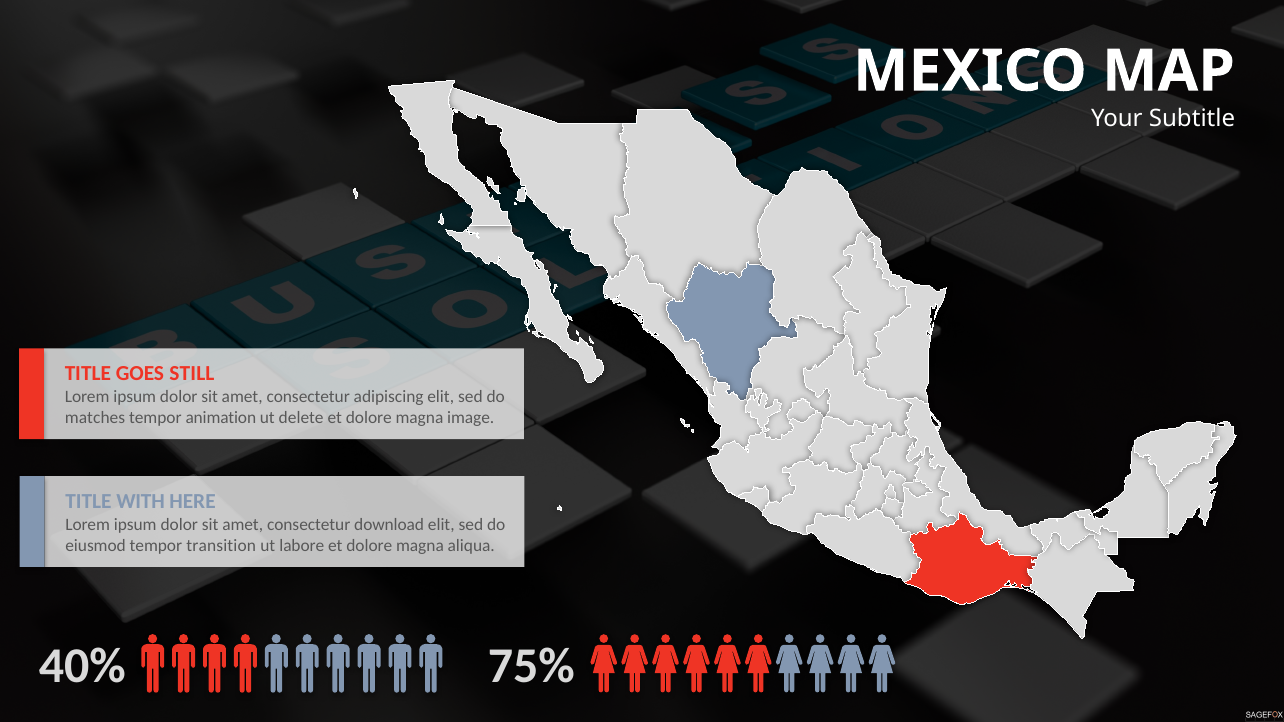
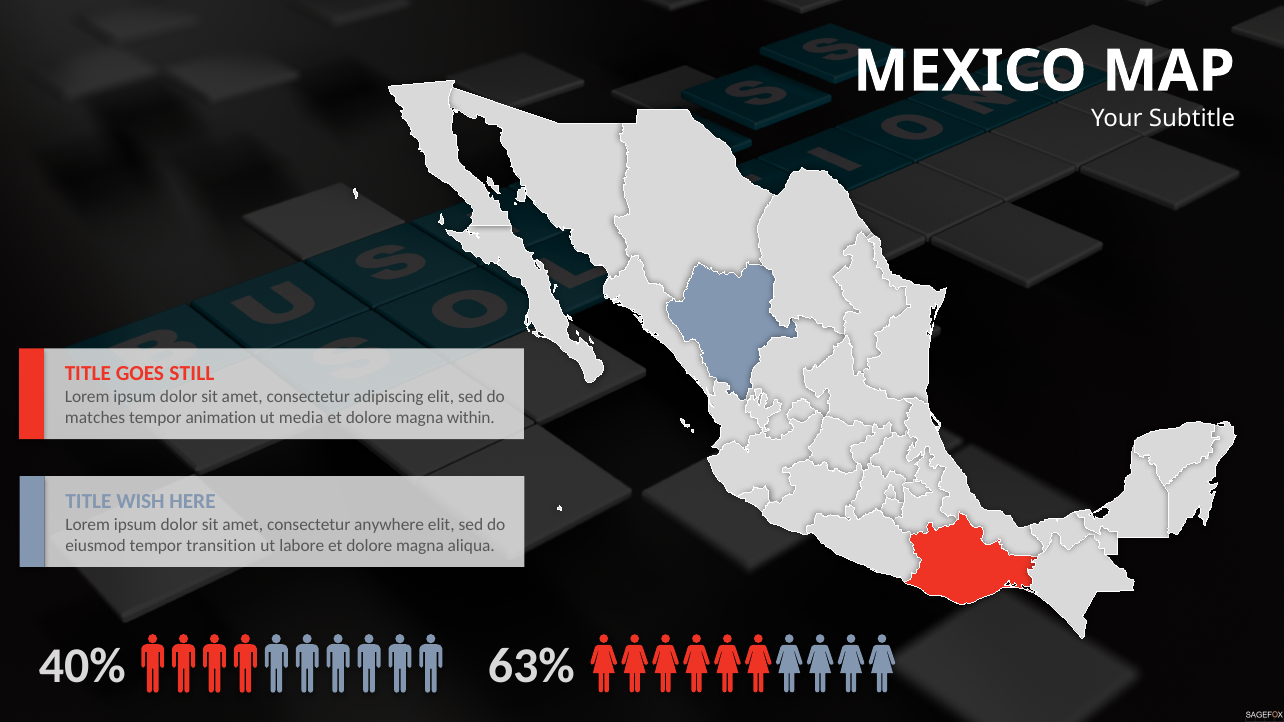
delete: delete -> media (301, 418)
image: image -> within (471, 418)
WITH: WITH -> WISH (140, 502)
download: download -> anywhere (389, 525)
75%: 75% -> 63% (531, 667)
